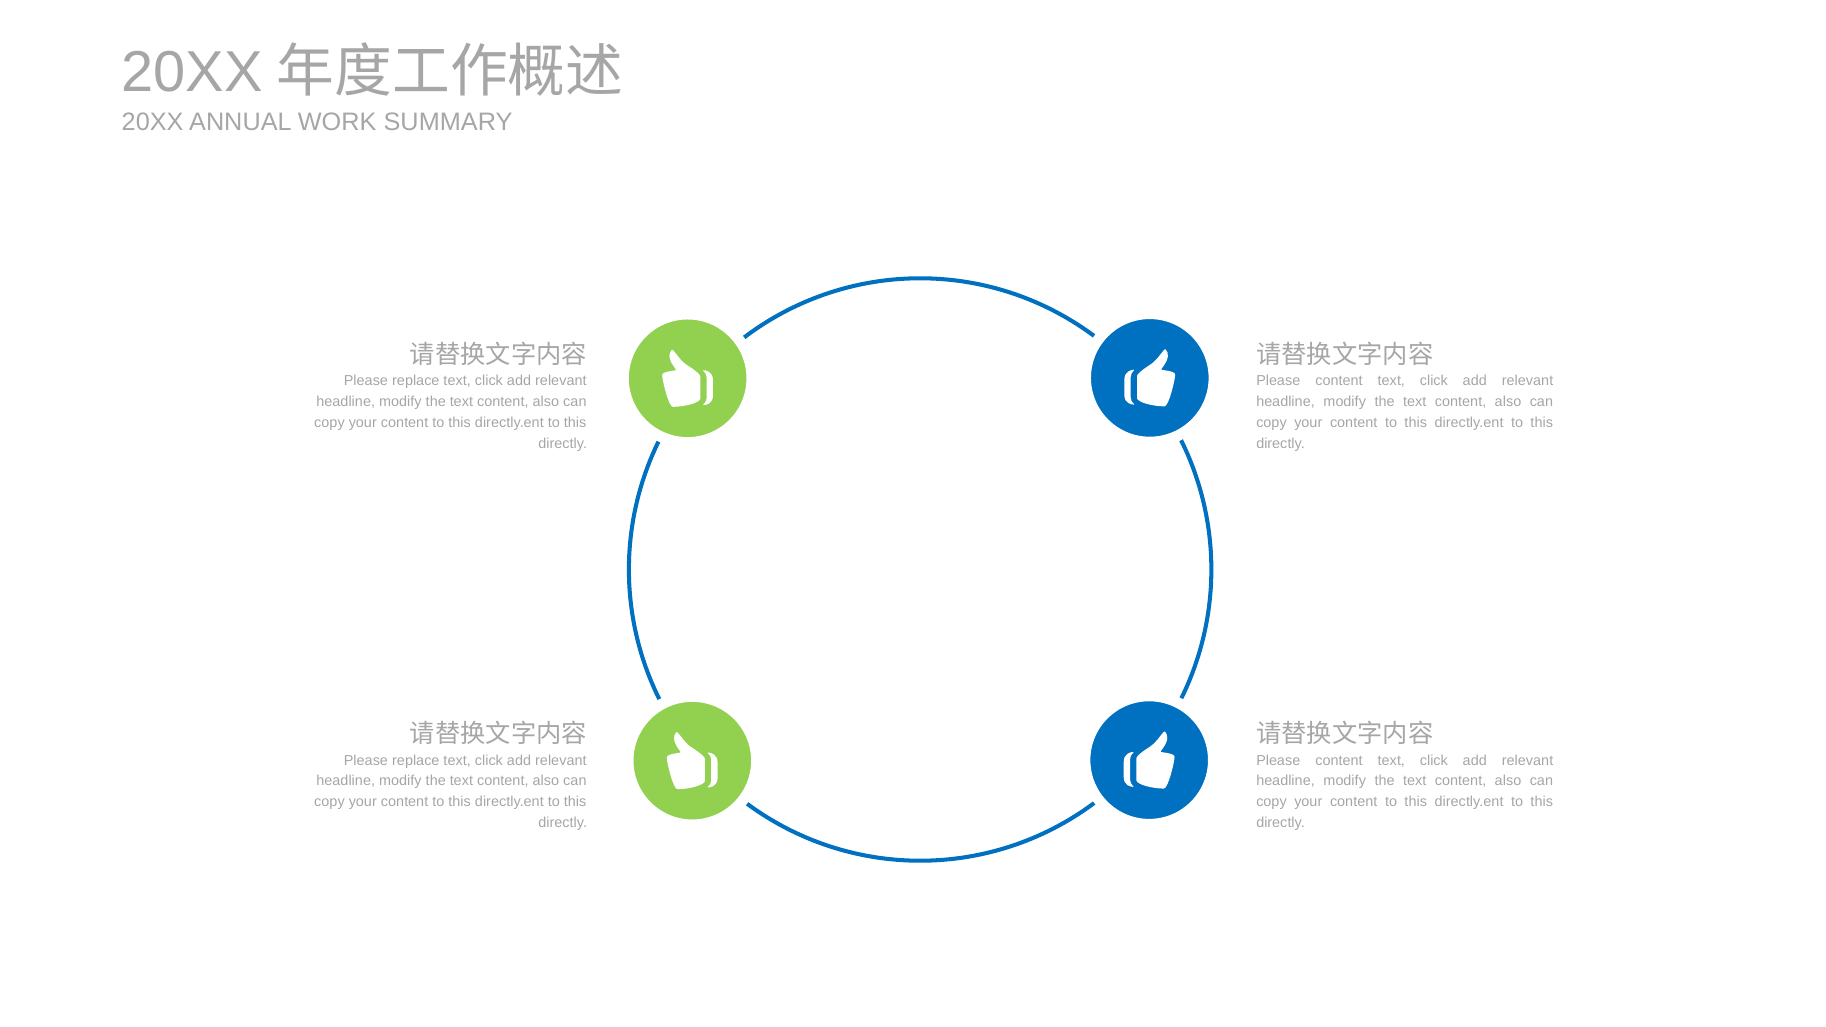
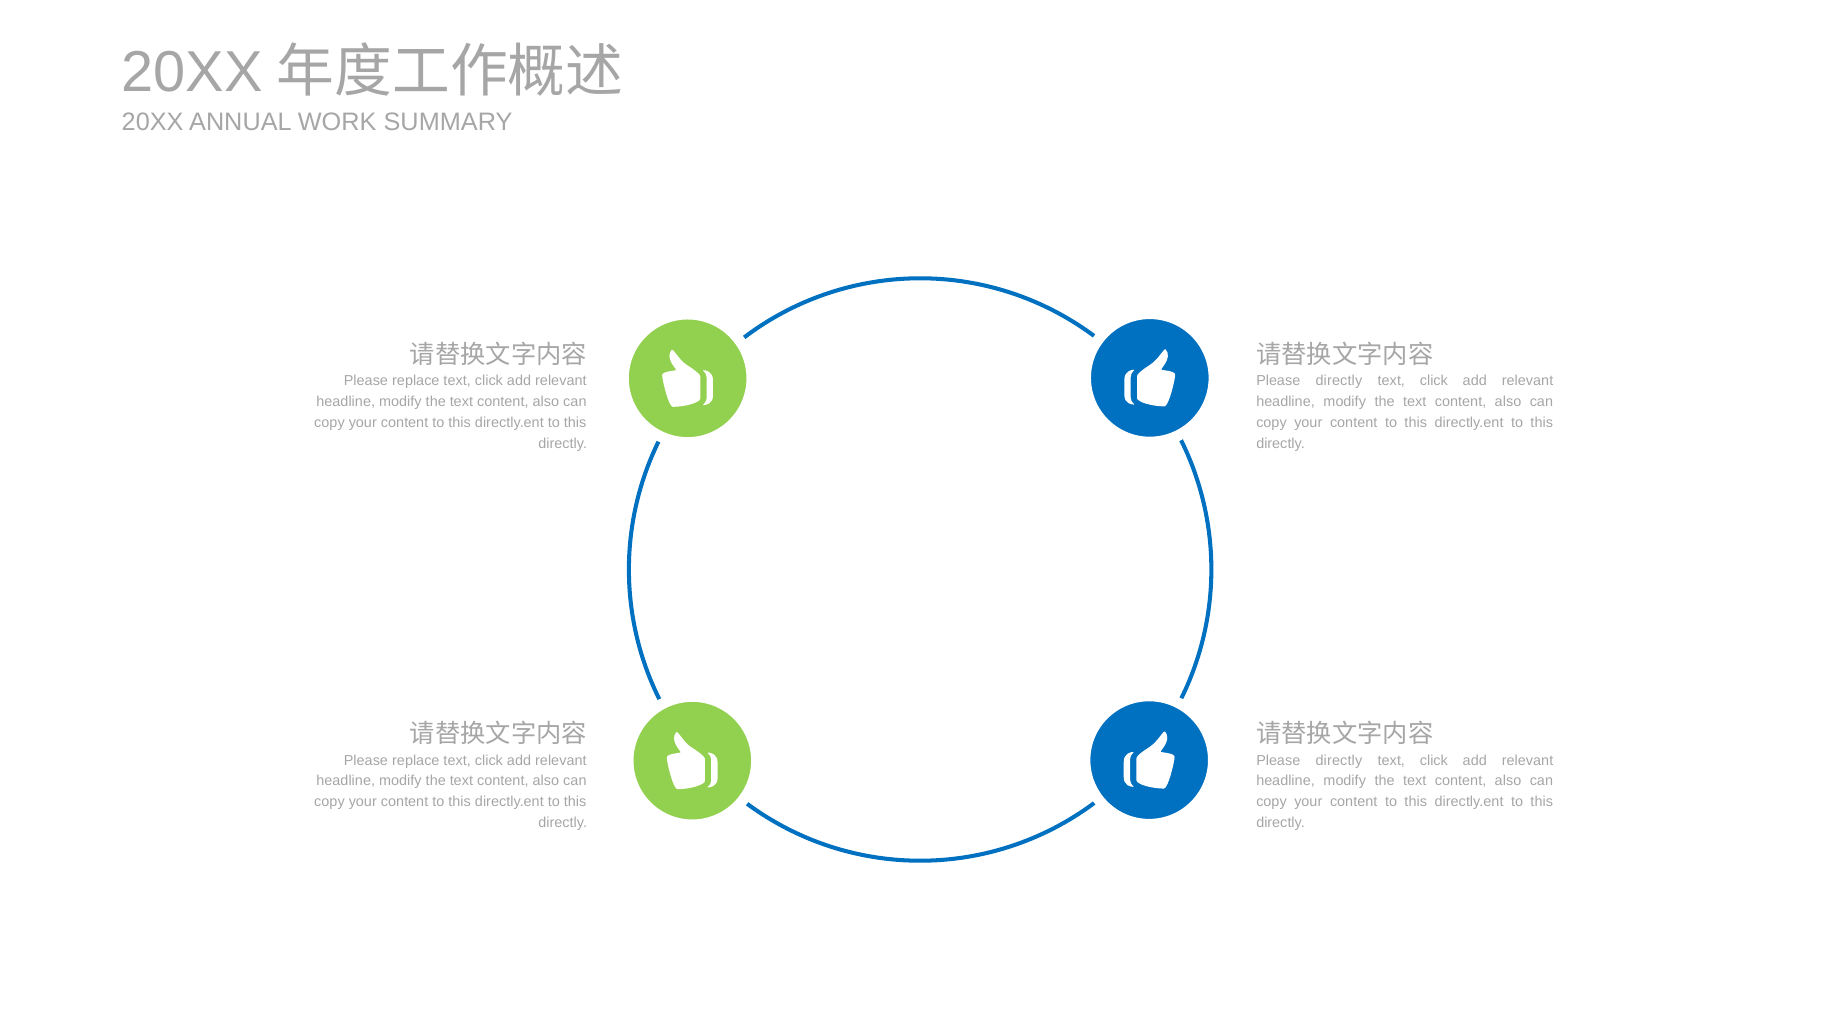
content: content -> directly (1339, 381)
content: content -> directly (1339, 760)
